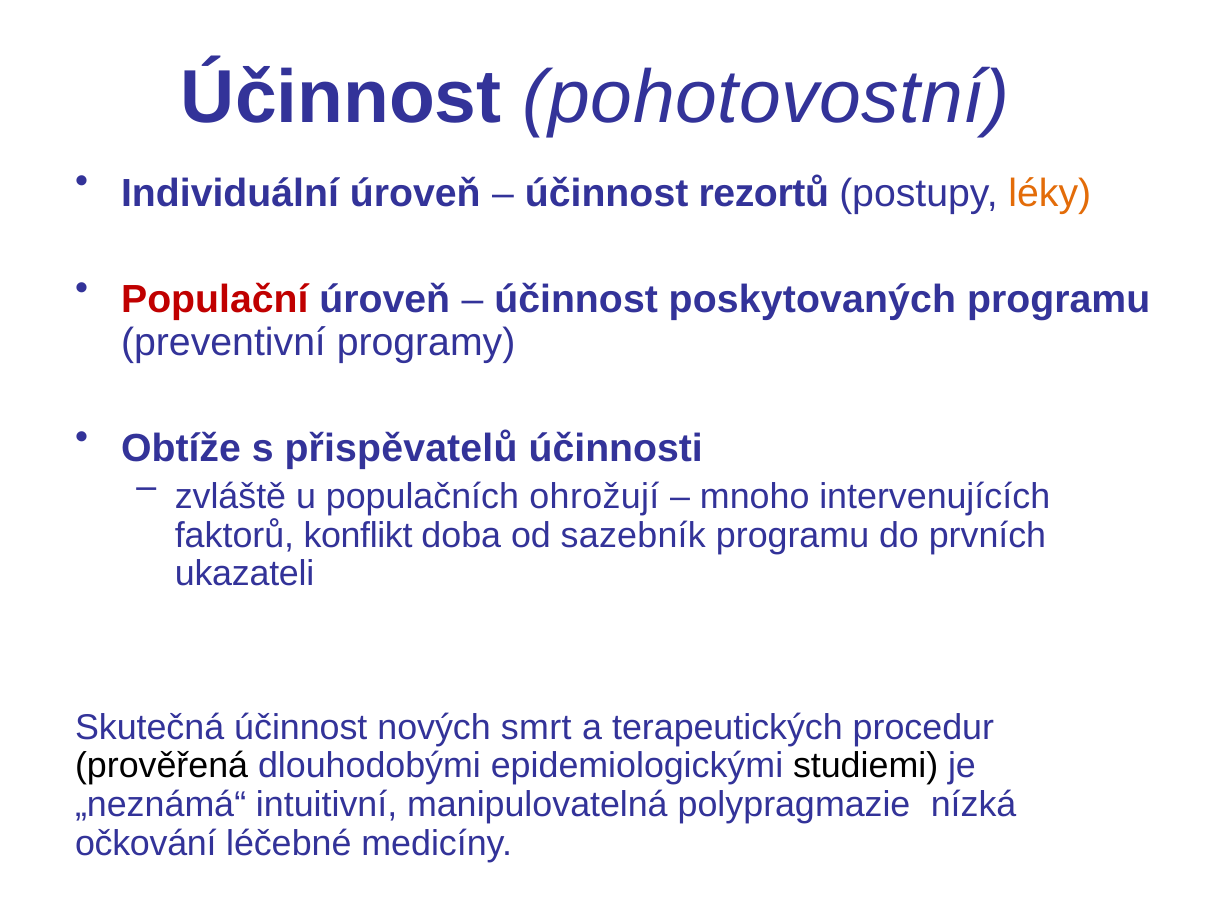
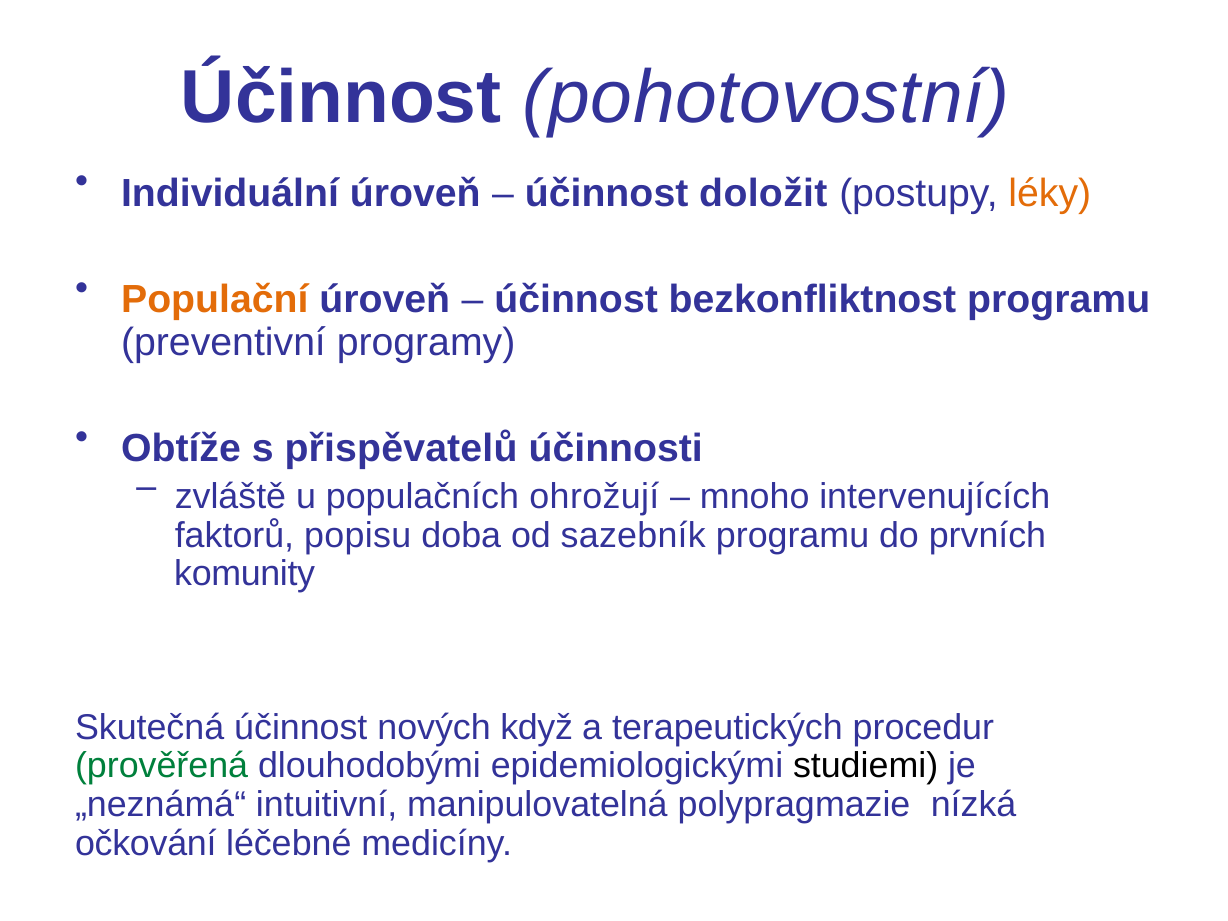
rezortů: rezortů -> doložit (763, 193)
Populační colour: red -> orange (215, 300)
poskytovaných: poskytovaných -> bezkonfliktnost (812, 300)
konflikt: konflikt -> popisu (358, 535)
ukazateli: ukazateli -> komunity (245, 574)
smrt: smrt -> když (537, 727)
prověřená colour: black -> green (162, 766)
